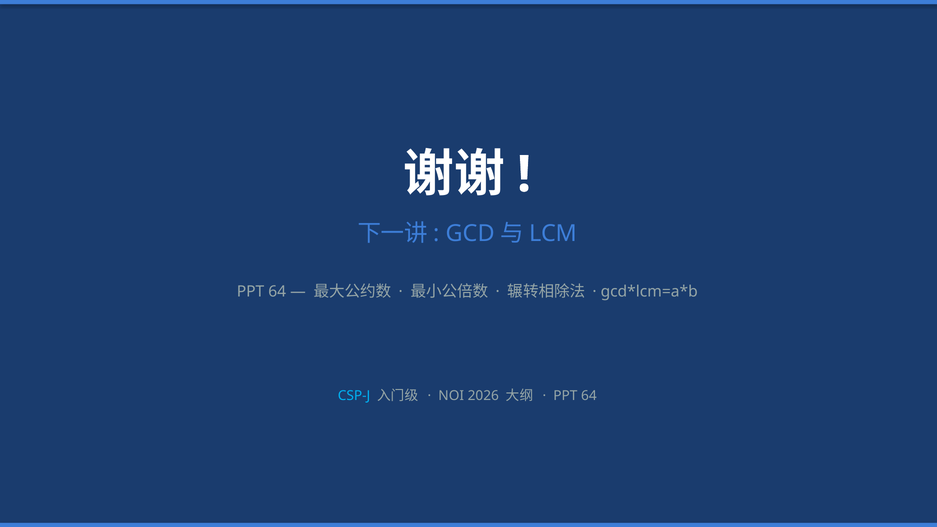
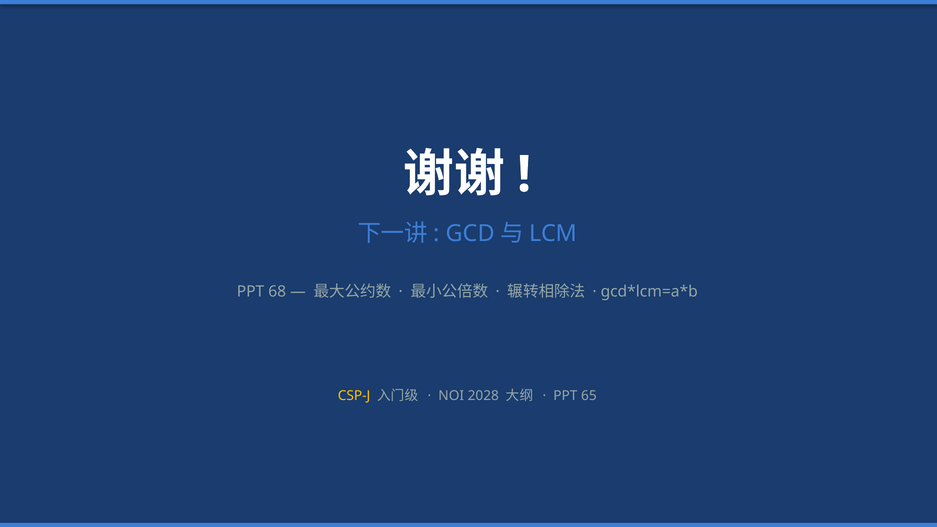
64: 64 -> 68 (277, 292)
CSP-J colour: light blue -> yellow (354, 396)
2026: 2026 -> 2028 (483, 396)
64: 64 -> 65 (589, 396)
